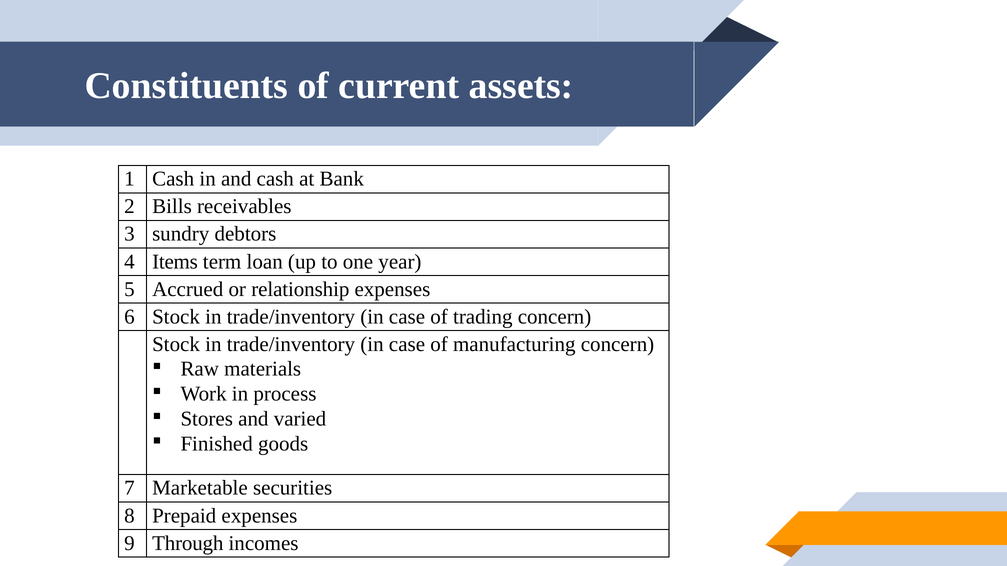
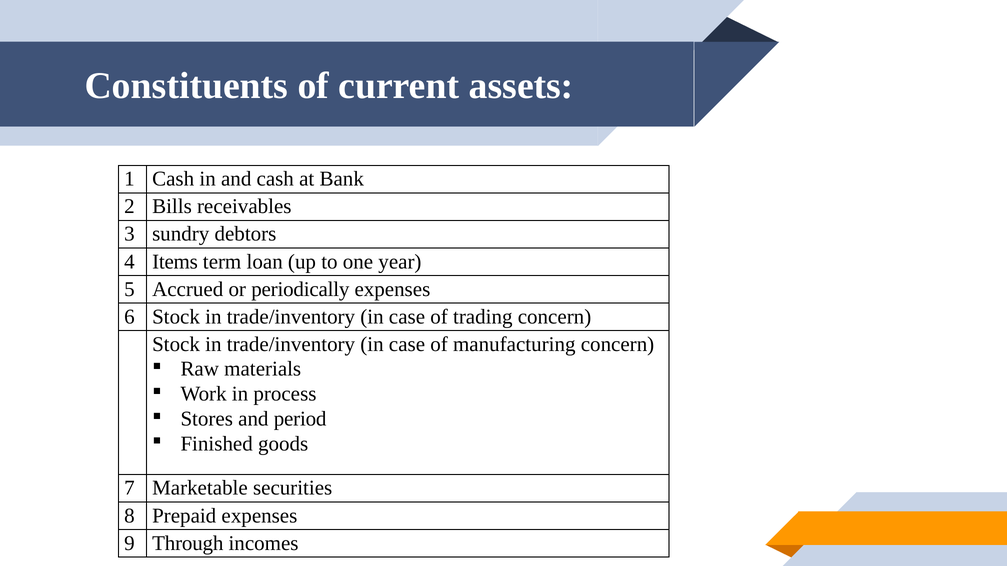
relationship: relationship -> periodically (300, 289)
varied: varied -> period (300, 419)
